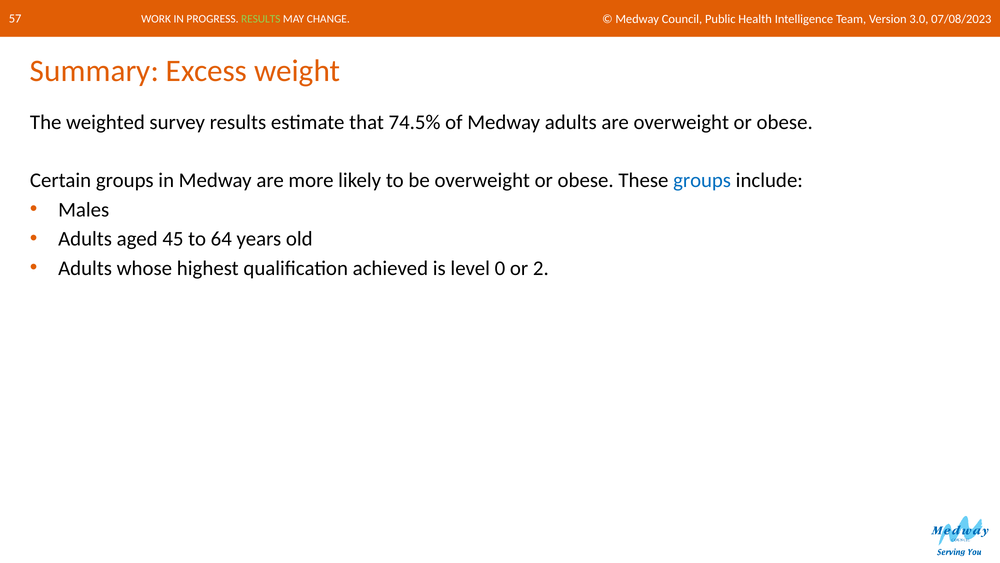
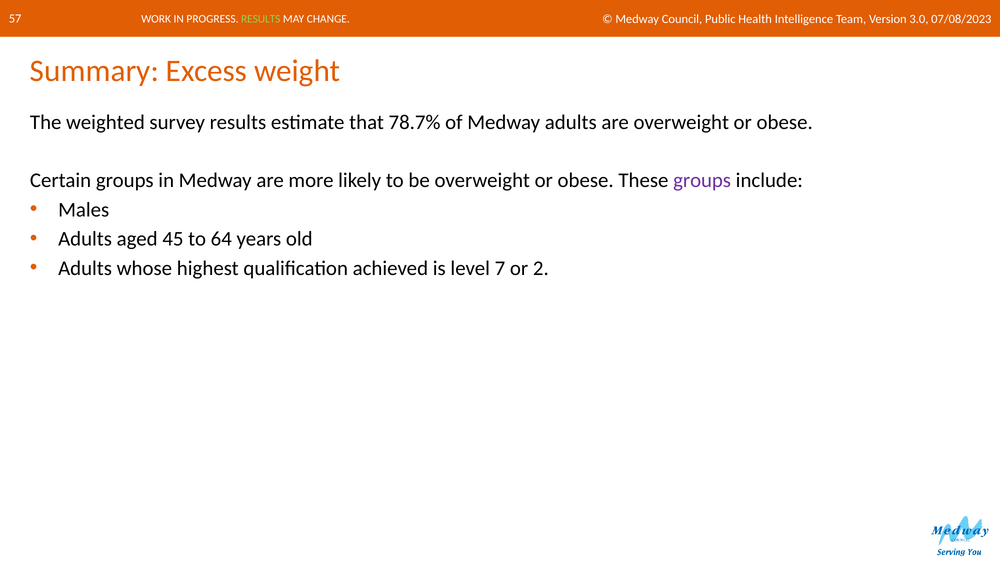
74.5%: 74.5% -> 78.7% (415, 122)
groups colour: blue -> purple (702, 180)
0: 0 -> 7 (500, 268)
